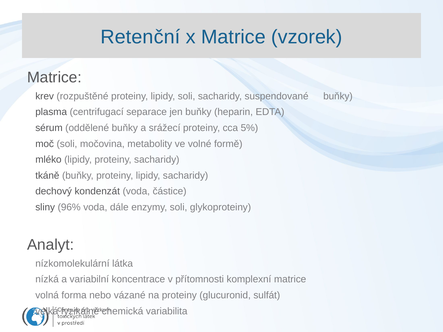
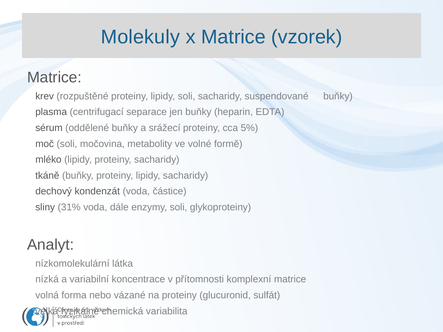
Retenční: Retenční -> Molekuly (140, 37)
96%: 96% -> 31% (69, 207)
